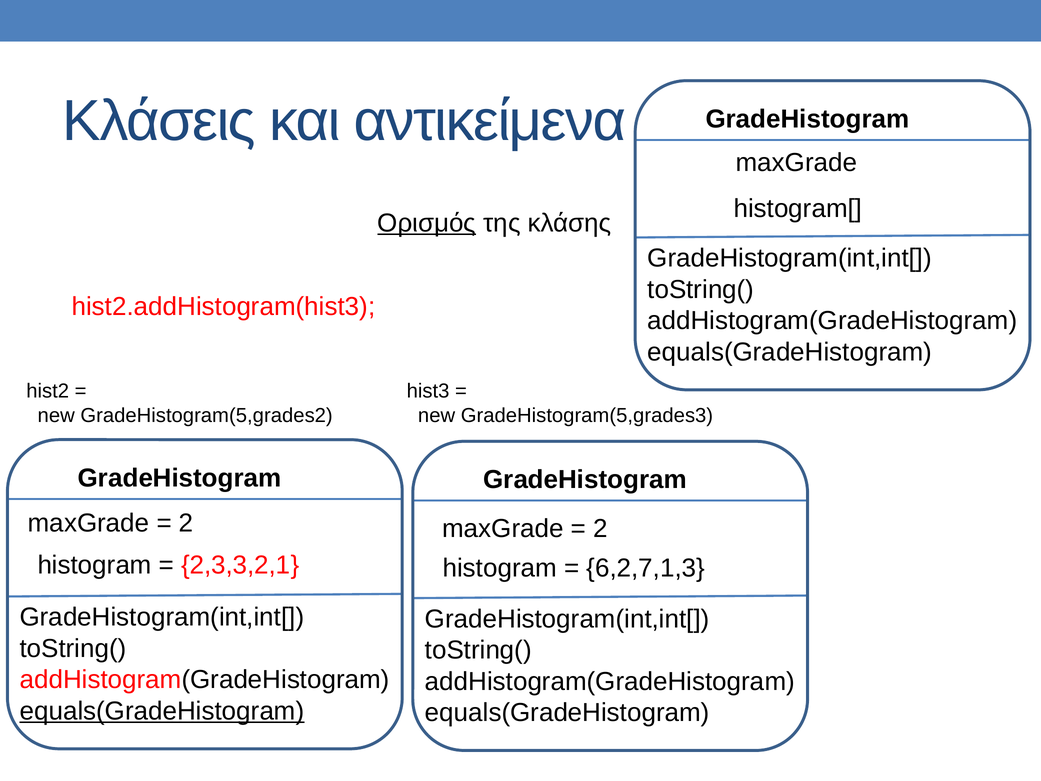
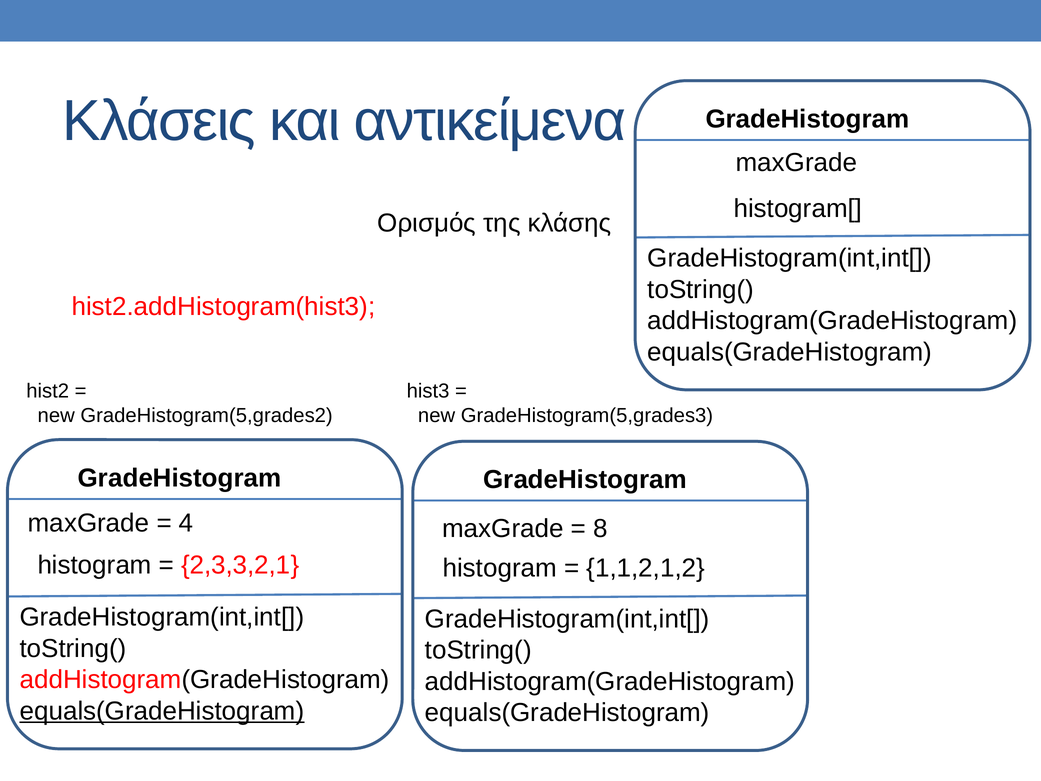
Ορισμός underline: present -> none (427, 223)
2: 2 -> 4 (186, 523)
2: 2 -> 8 (600, 529)
6,2,7,1,3: 6,2,7,1,3 -> 1,1,2,1,2 (646, 568)
